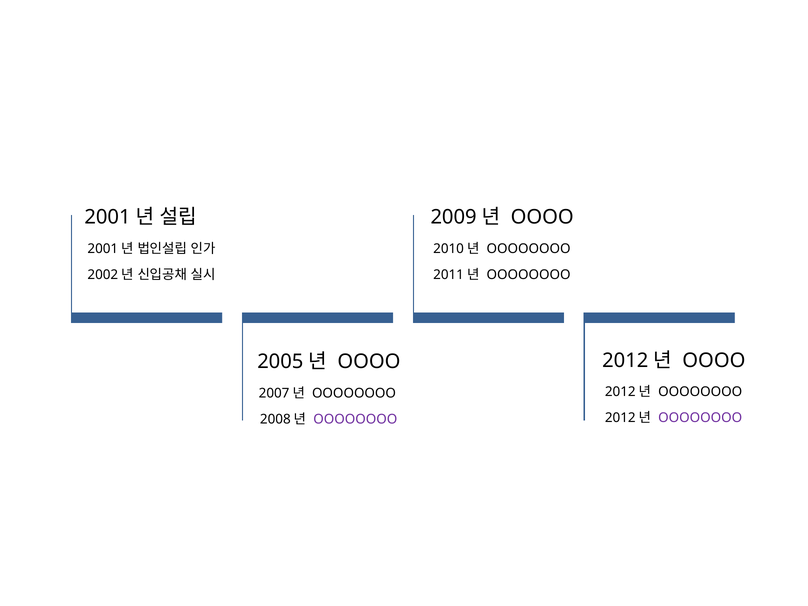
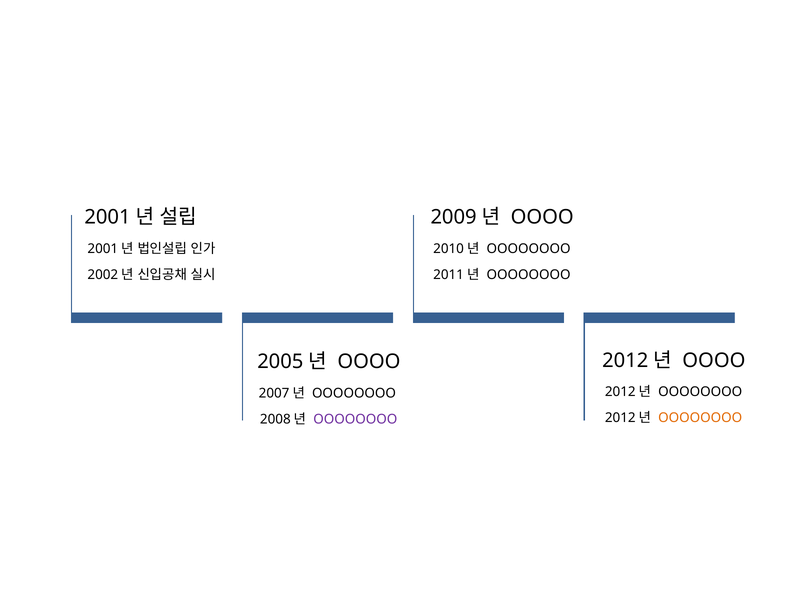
OOOOOOOO colour: purple -> orange (700, 418)
